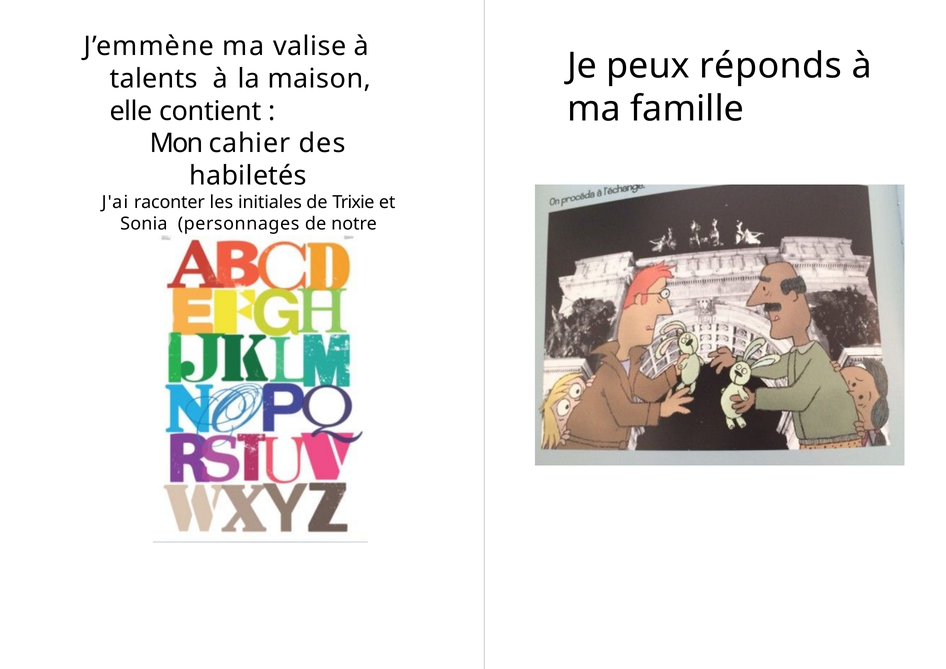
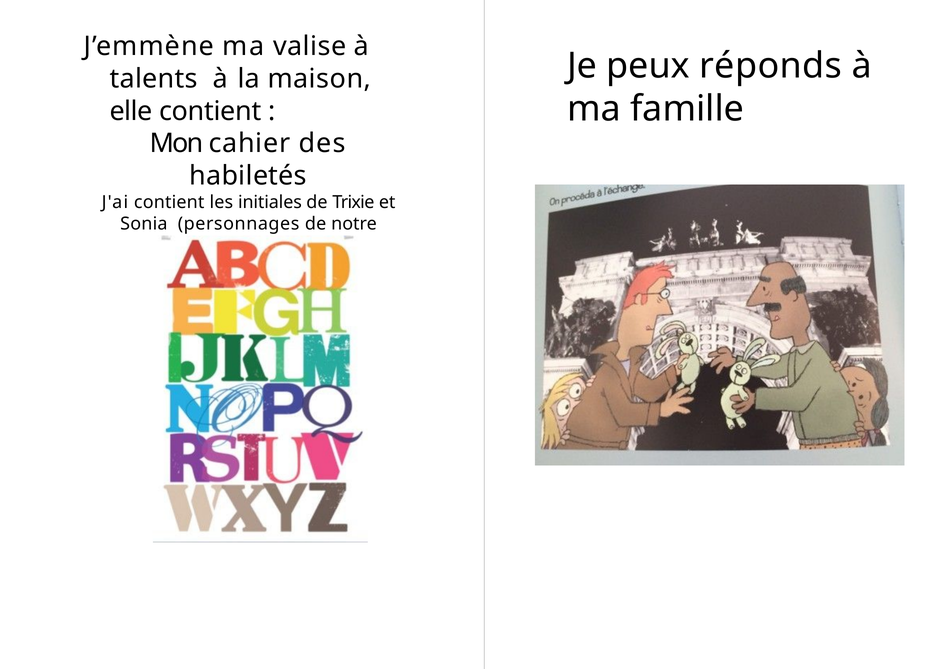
J'ai raconter: raconter -> contient (169, 202)
